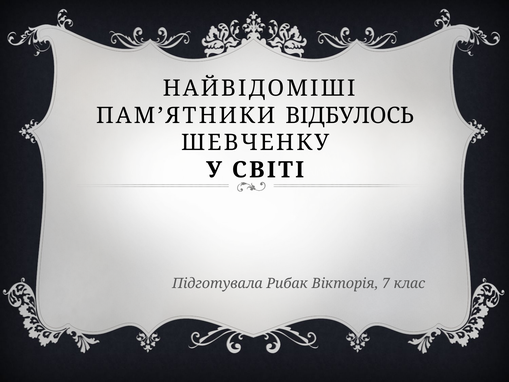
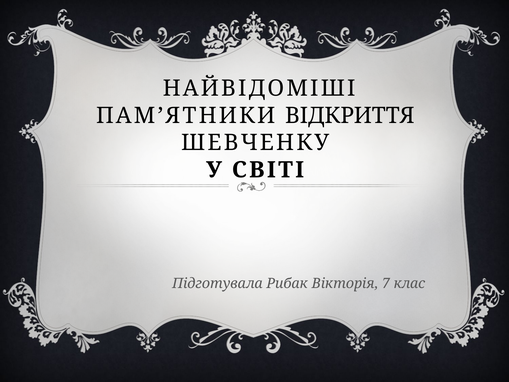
ВІДБУЛОСЬ: ВІДБУЛОСЬ -> ВІДКРИТТЯ (350, 115)
